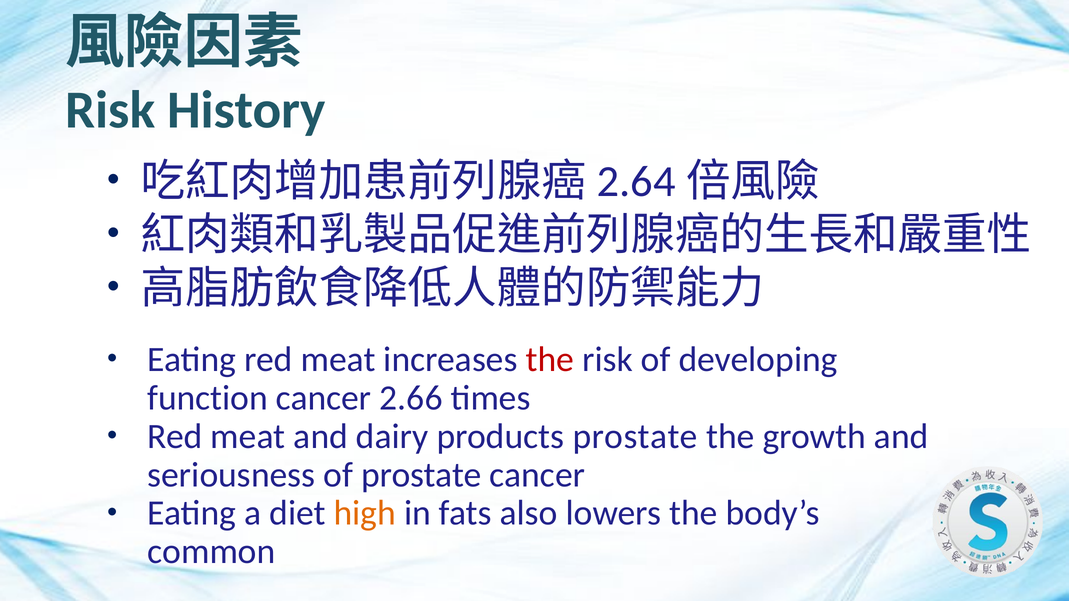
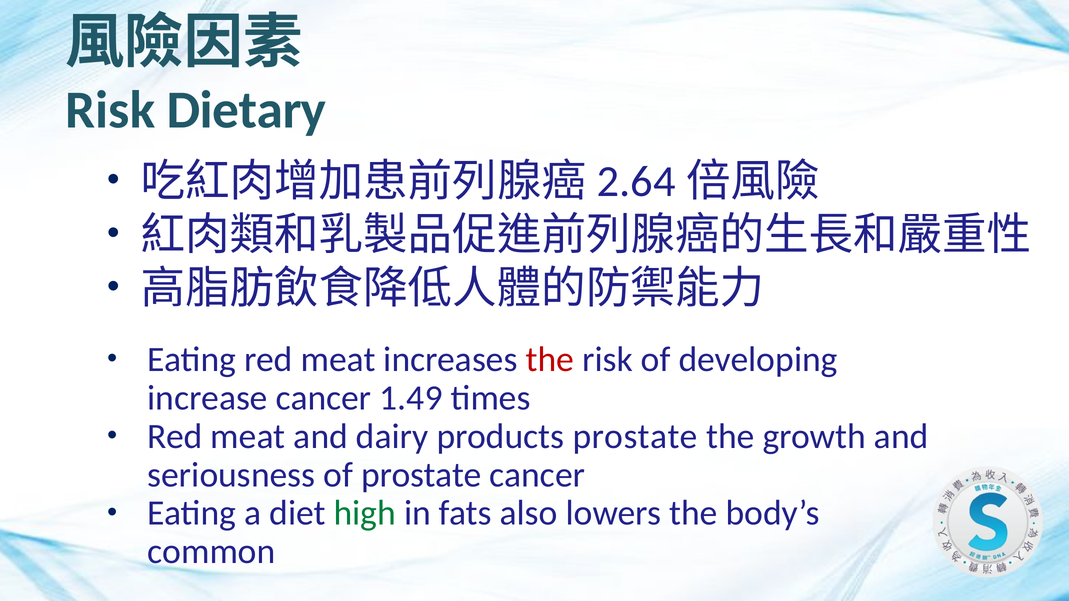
History: History -> Dietary (246, 110)
function: function -> increase (208, 398)
2.66: 2.66 -> 1.49 (411, 398)
high colour: orange -> green (365, 514)
